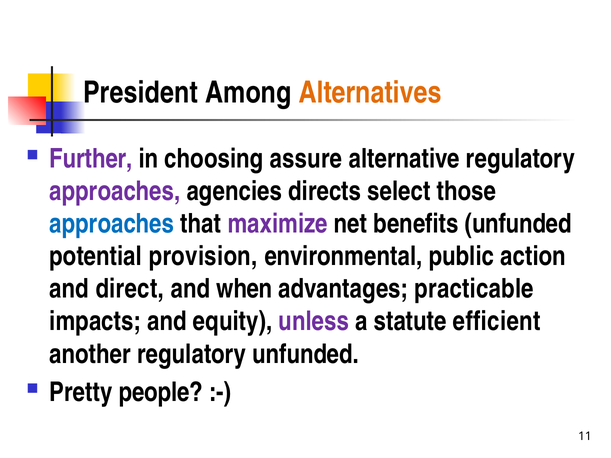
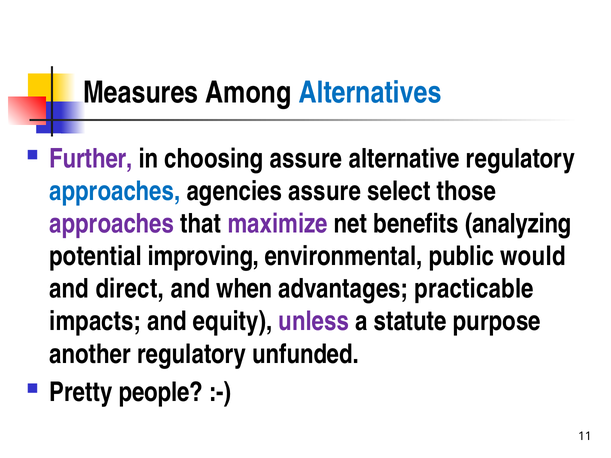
President: President -> Measures (141, 93)
Alternatives colour: orange -> blue (370, 93)
approaches colour: purple -> blue (115, 191)
agencies directs: directs -> assure (325, 191)
approaches colour: blue -> purple (112, 224)
benefits unfunded: unfunded -> analyzing (518, 224)
provision: provision -> improving (203, 257)
action: action -> would (533, 257)
efficient: efficient -> purpose (497, 322)
